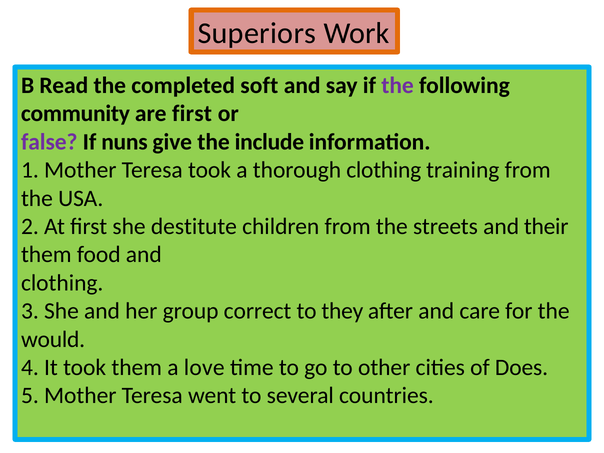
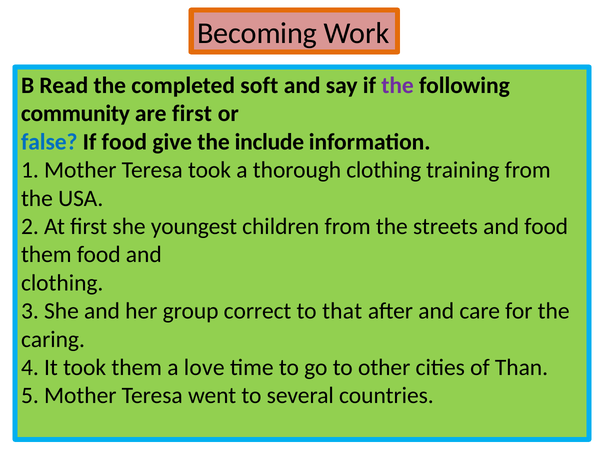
Superiors: Superiors -> Becoming (257, 33)
false colour: purple -> blue (49, 142)
If nuns: nuns -> food (124, 142)
destitute: destitute -> youngest (194, 227)
and their: their -> food (546, 227)
they: they -> that (342, 311)
would: would -> caring (53, 339)
Does: Does -> Than (521, 368)
